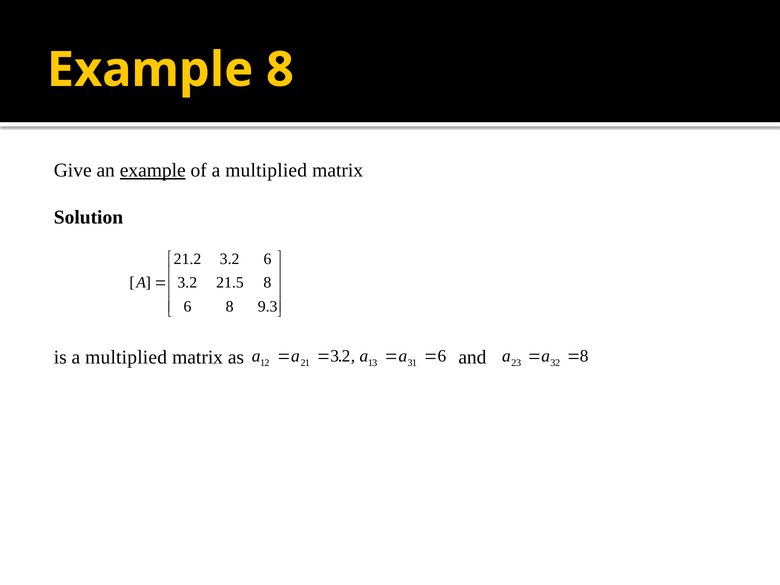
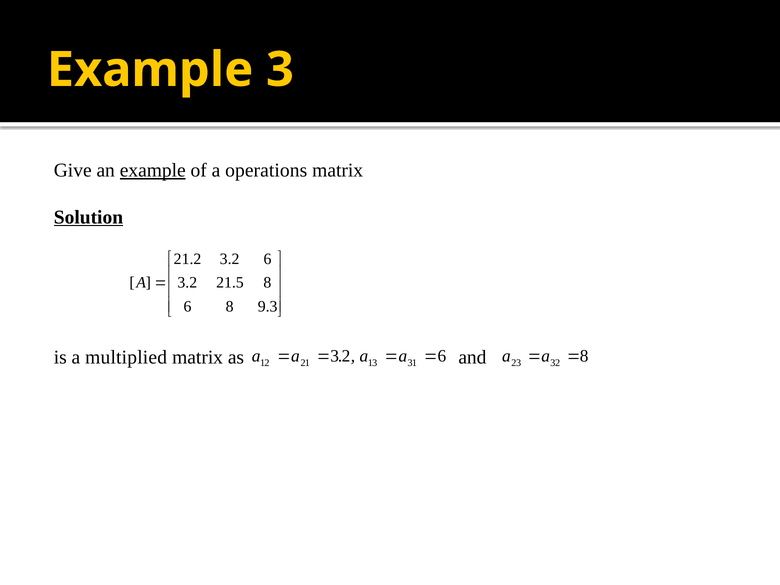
Example 8: 8 -> 3 (280, 70)
of a multiplied: multiplied -> operations (266, 170)
Solution underline: none -> present (88, 217)
